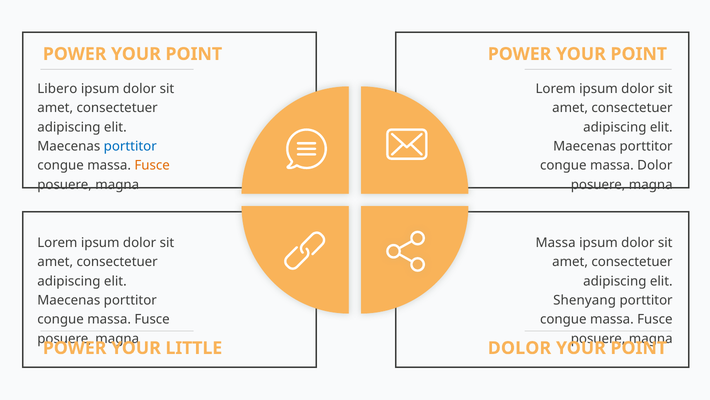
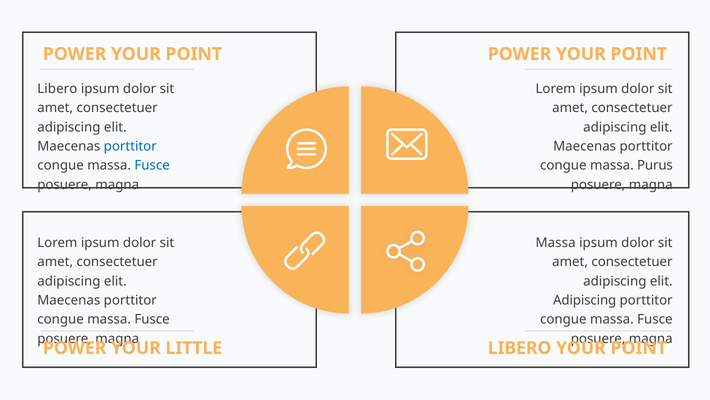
Fusce colour: orange -> blue (152, 165)
massa Dolor: Dolor -> Purus (655, 165)
Shenyang: Shenyang -> Adipiscing (585, 300)
DOLOR: DOLOR -> LIBERO (520, 348)
